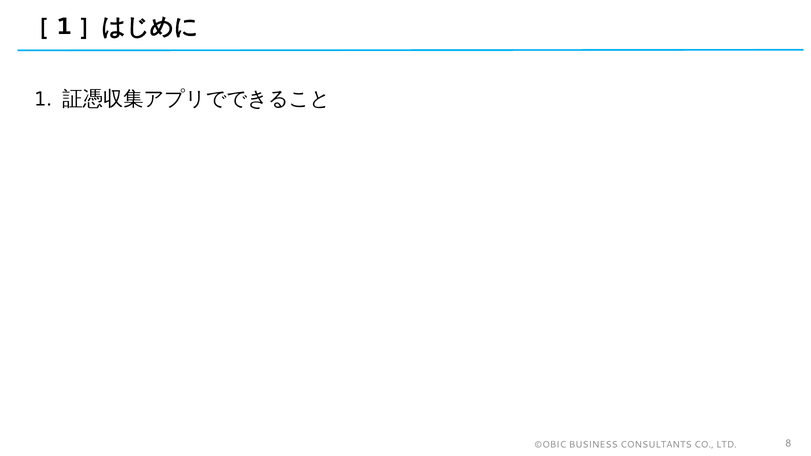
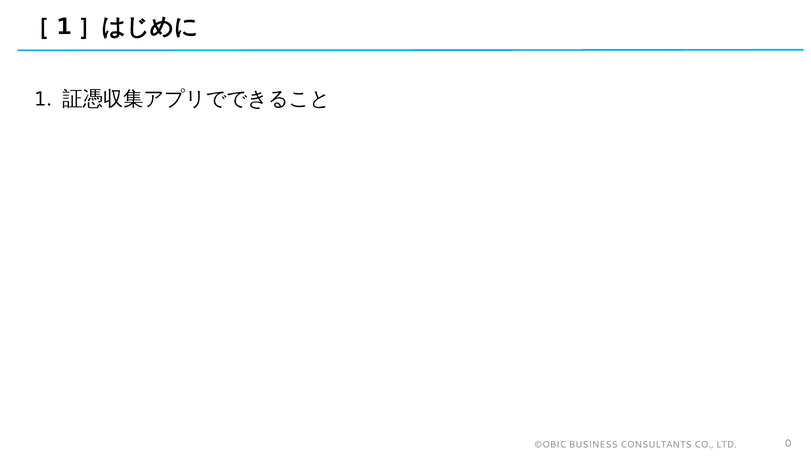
8: 8 -> 0 (788, 444)
